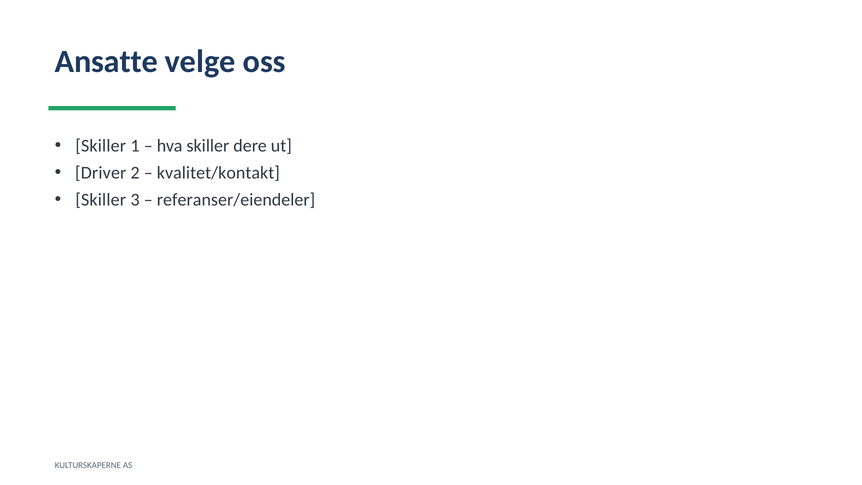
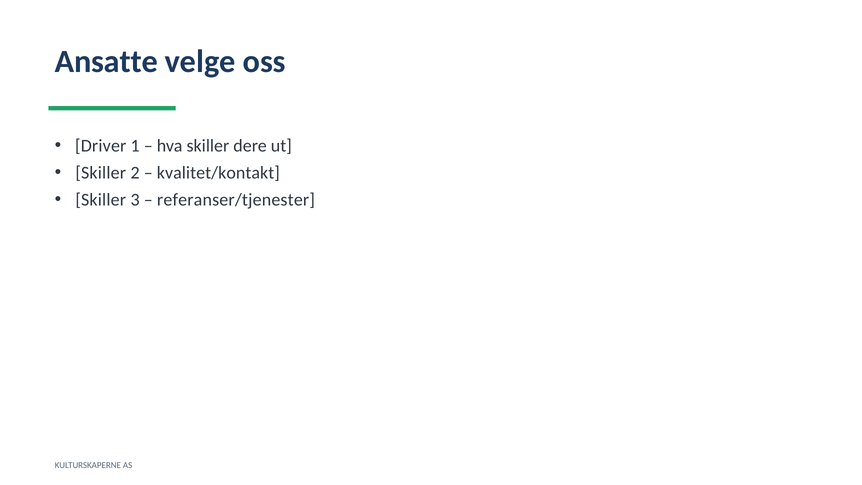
Skiller: Skiller -> Driver (101, 146)
Driver: Driver -> Skiller (101, 173)
referanser/eiendeler: referanser/eiendeler -> referanser/tjenester (236, 200)
